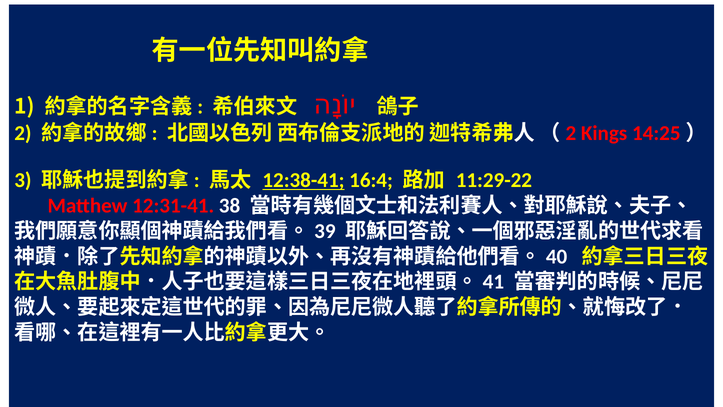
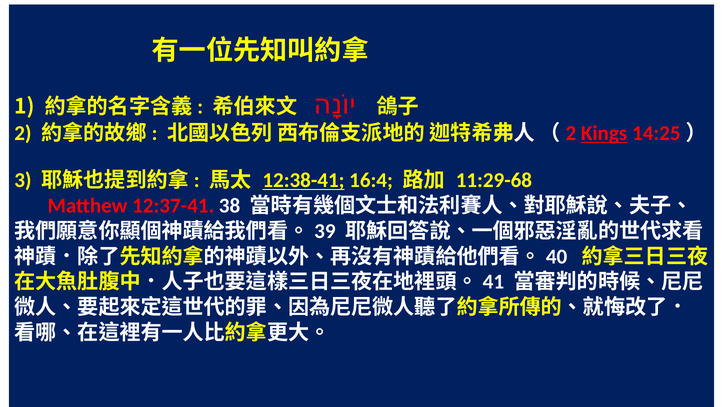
Kings underline: none -> present (604, 133)
11:29-22: 11:29-22 -> 11:29-68 (494, 180)
12:31-41: 12:31-41 -> 12:37-41 (173, 206)
